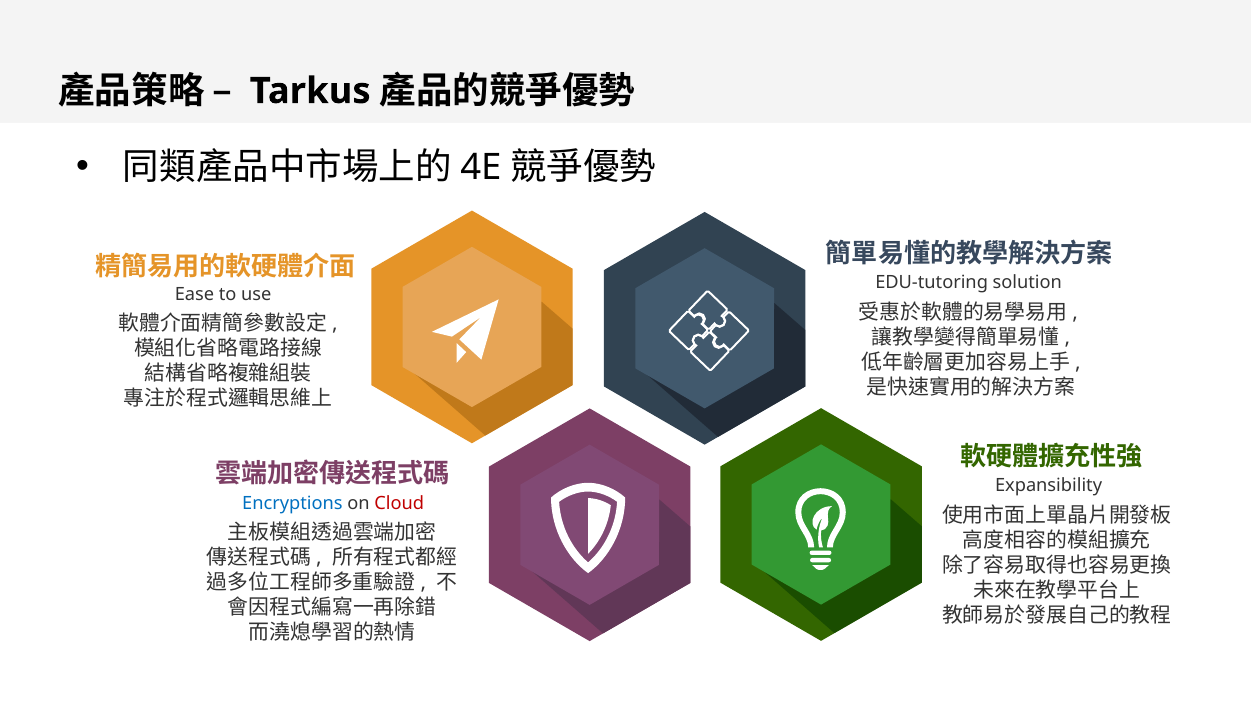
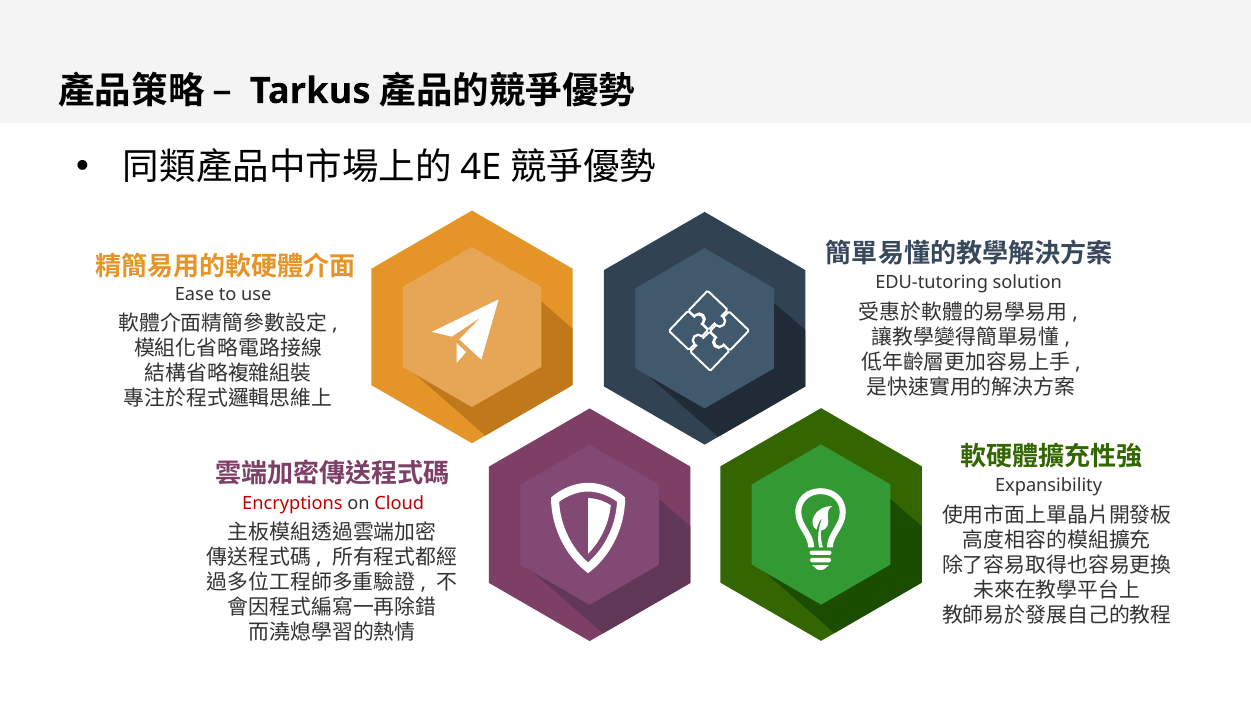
Encryptions colour: blue -> red (292, 503)
